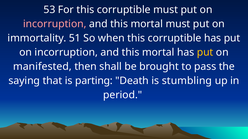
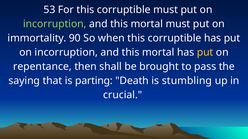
incorruption colour: pink -> light green (55, 24)
51: 51 -> 90 (75, 38)
manifested: manifested -> repentance (42, 67)
period: period -> crucial (123, 95)
